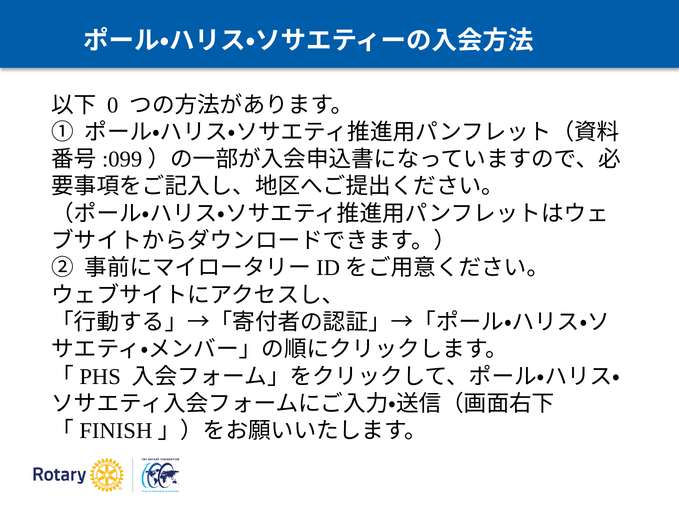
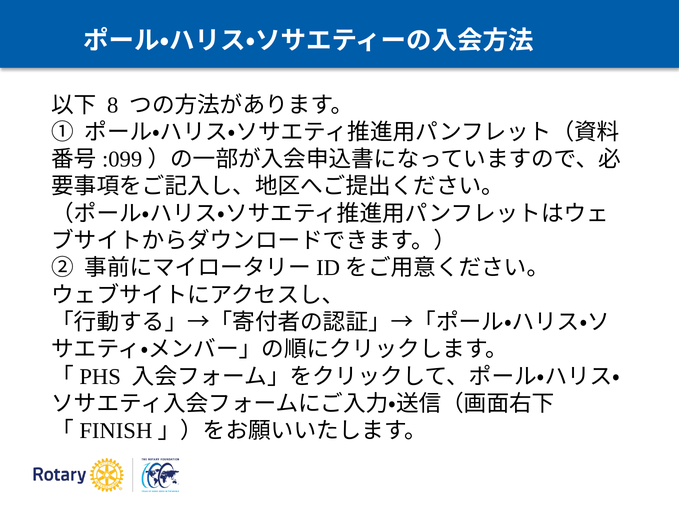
0: 0 -> 8 (113, 105)
